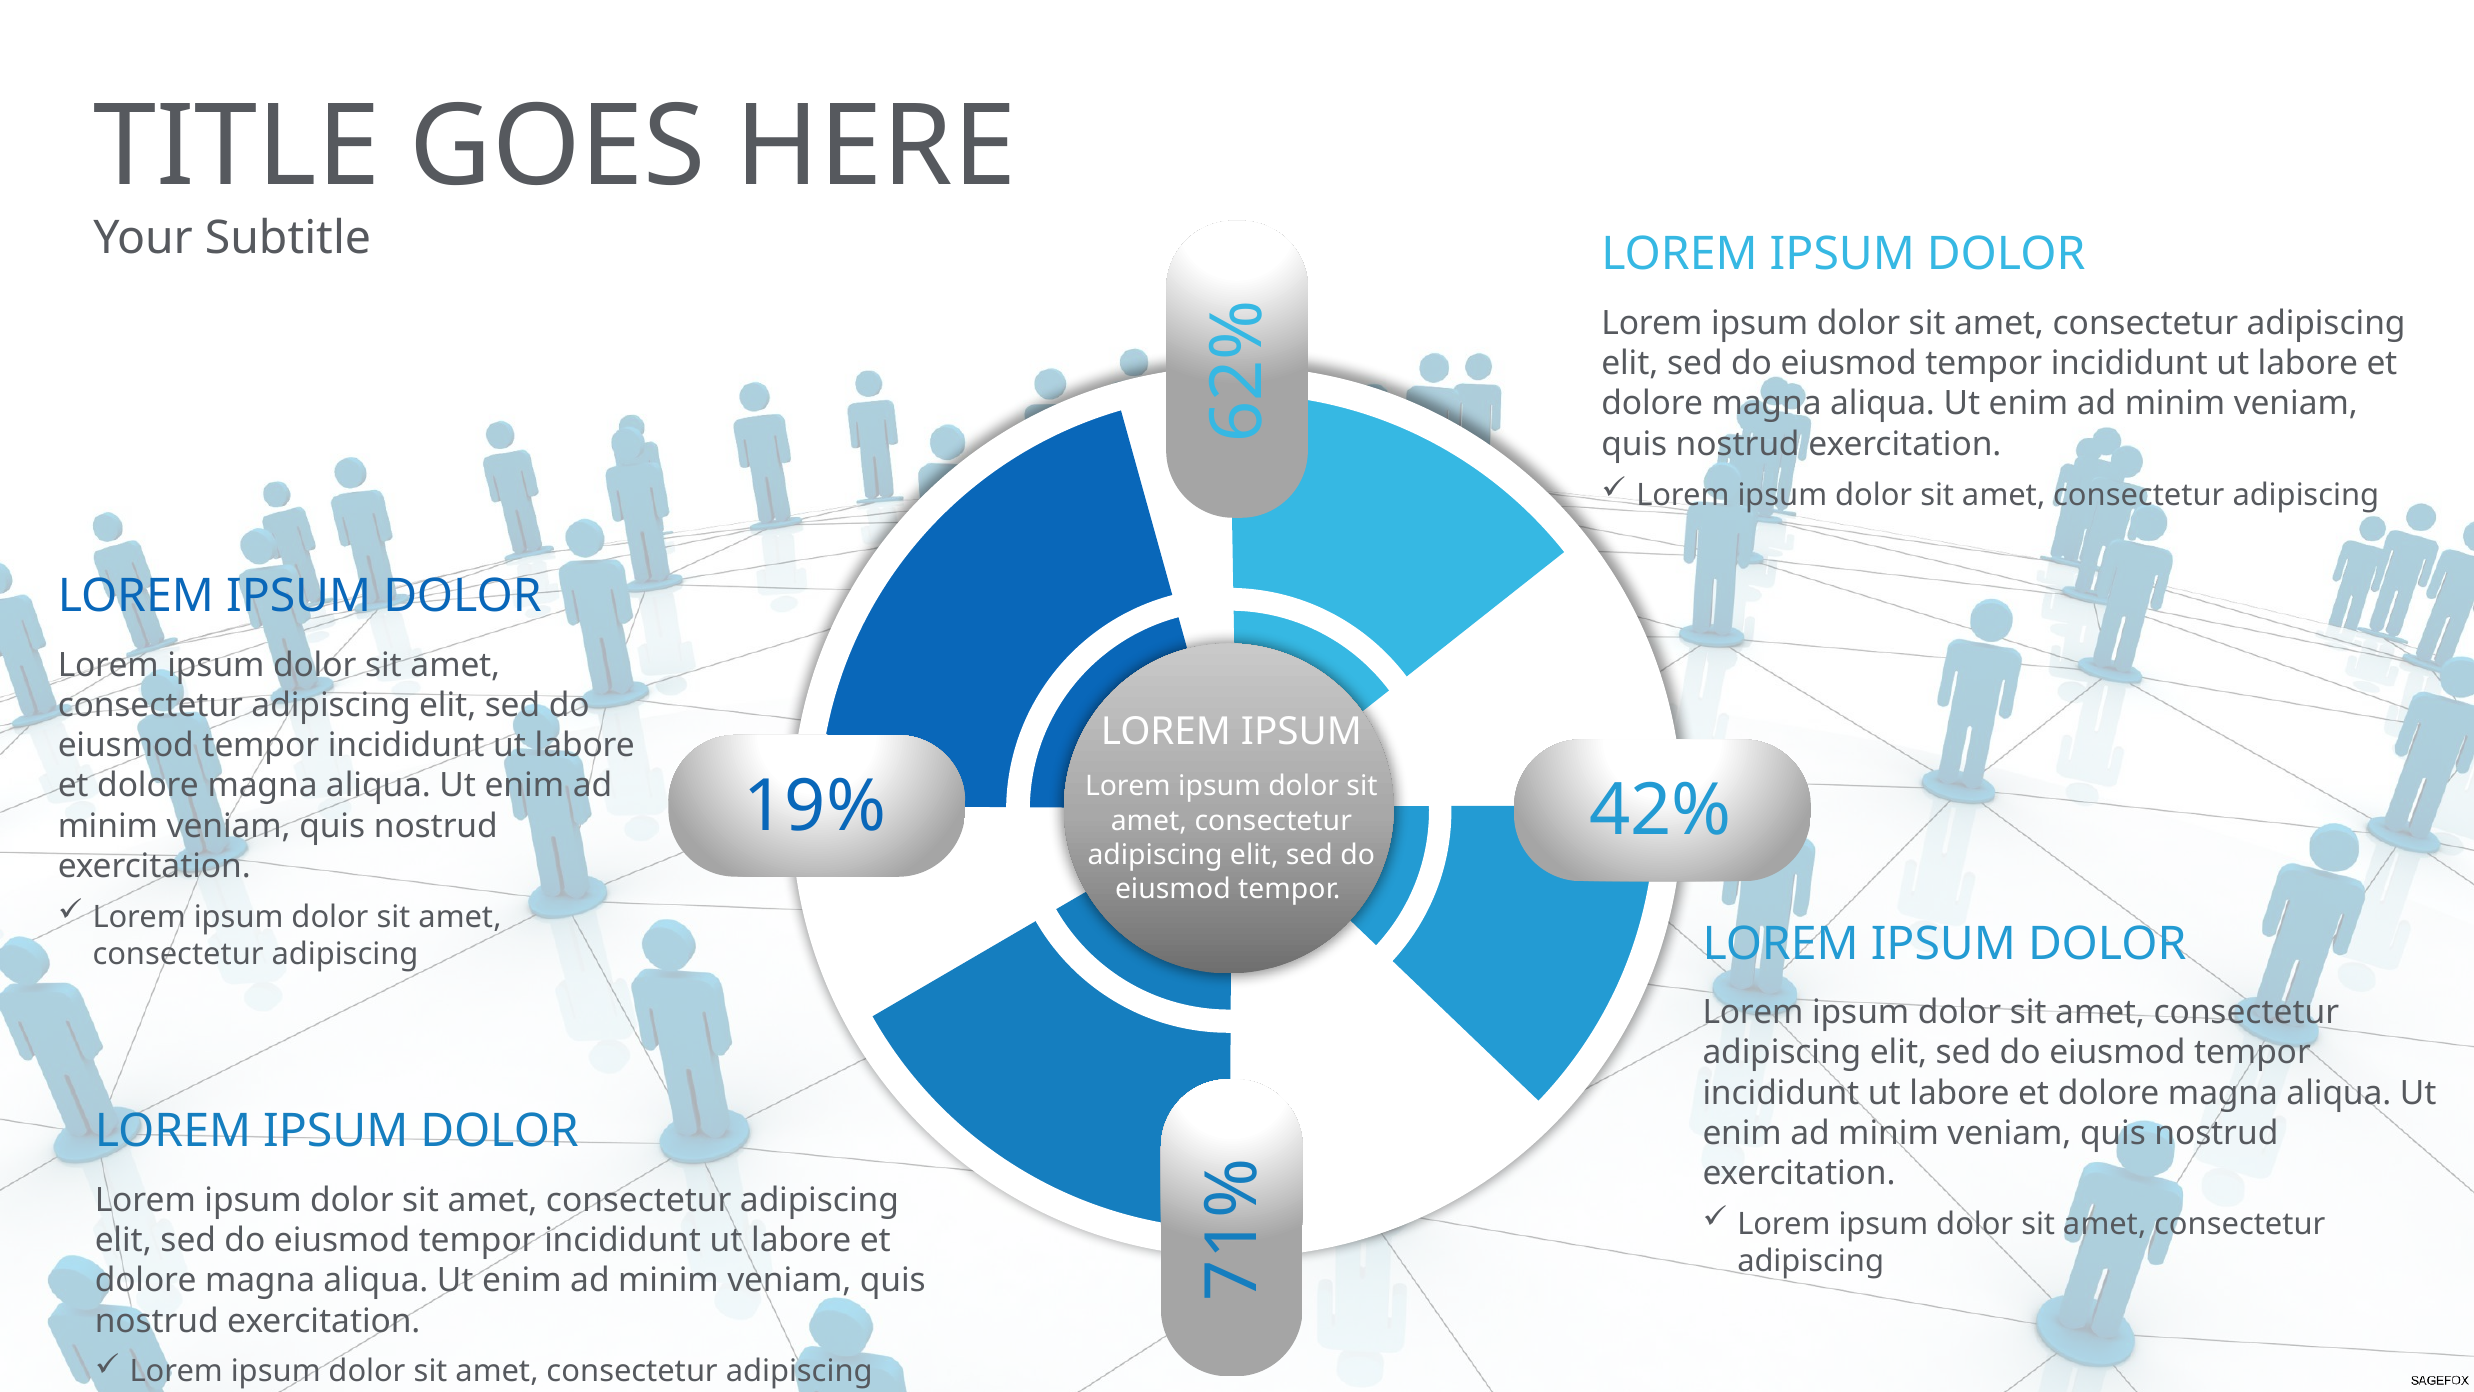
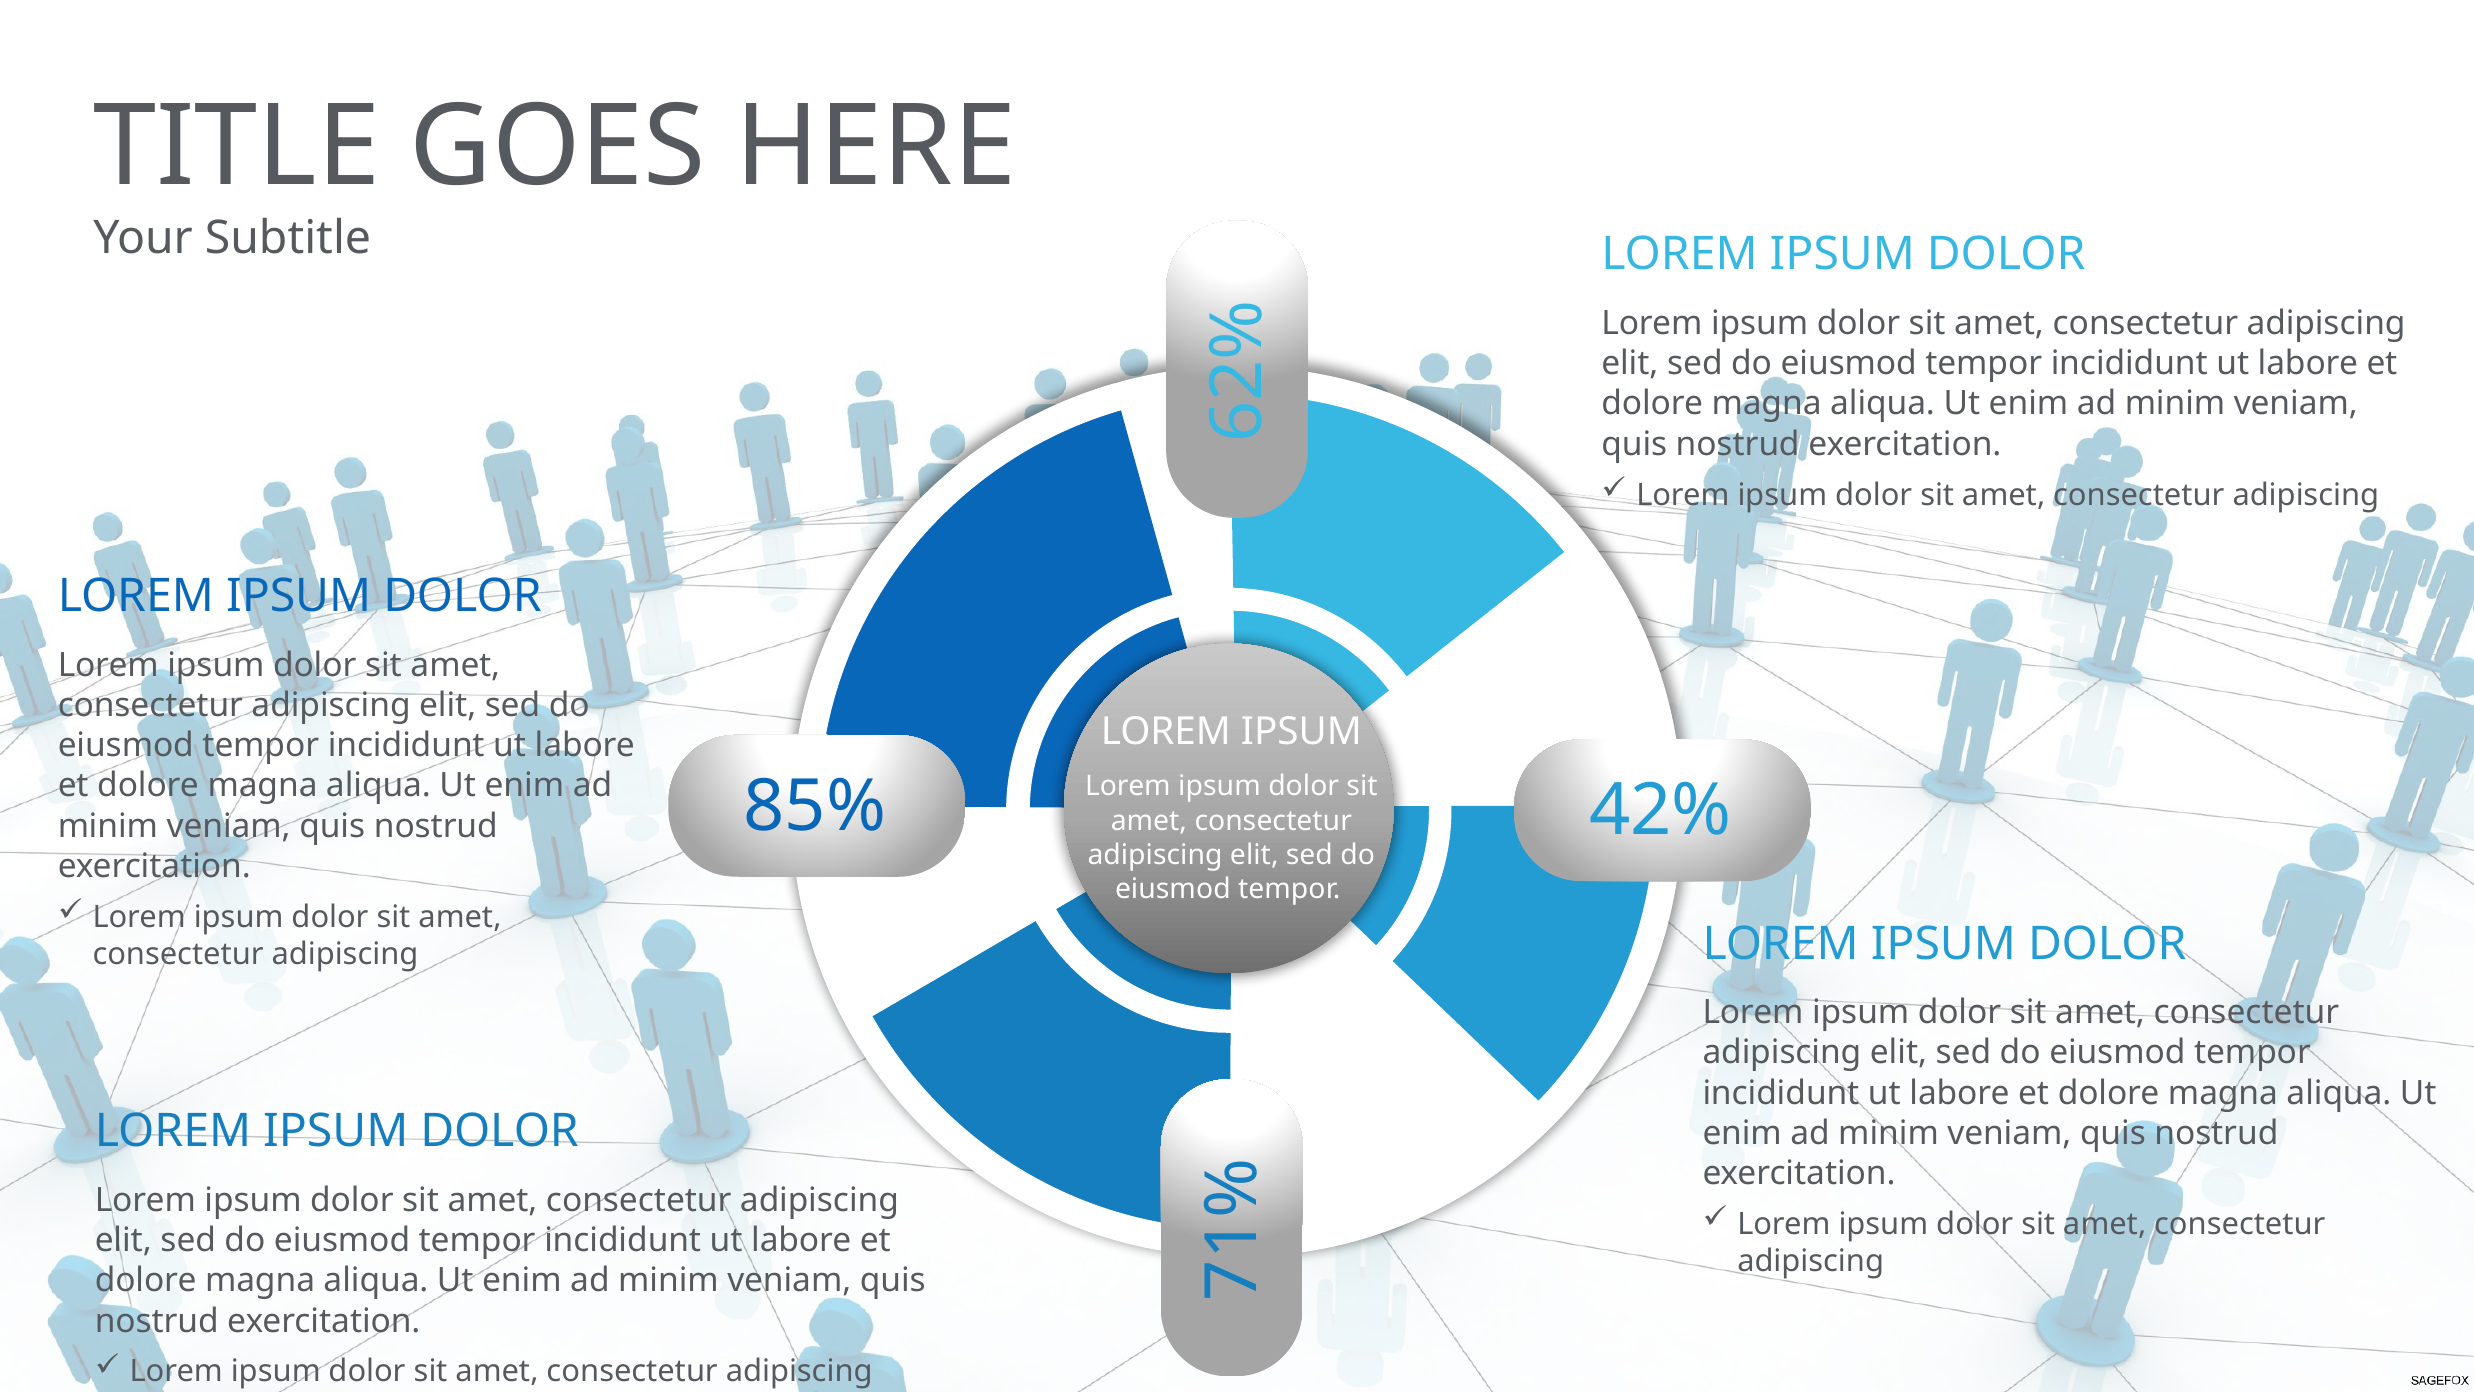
19%: 19% -> 85% (815, 806)
